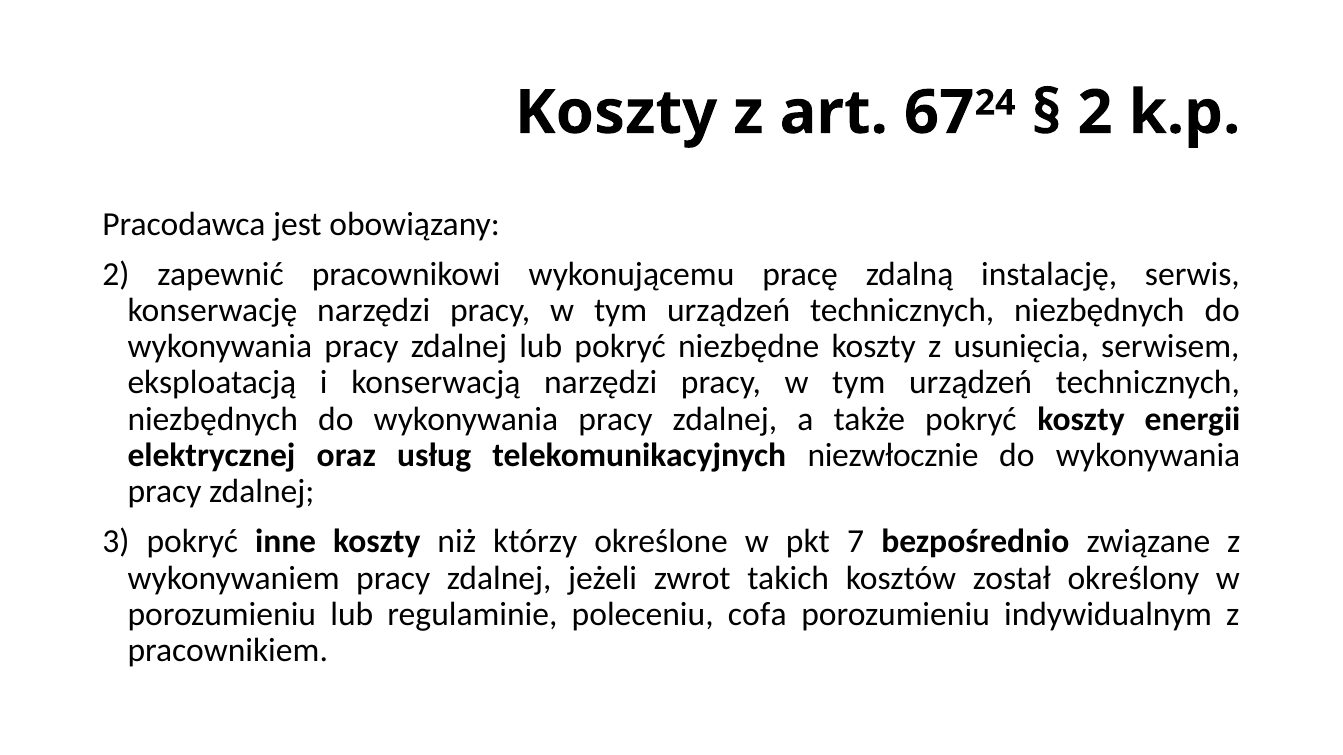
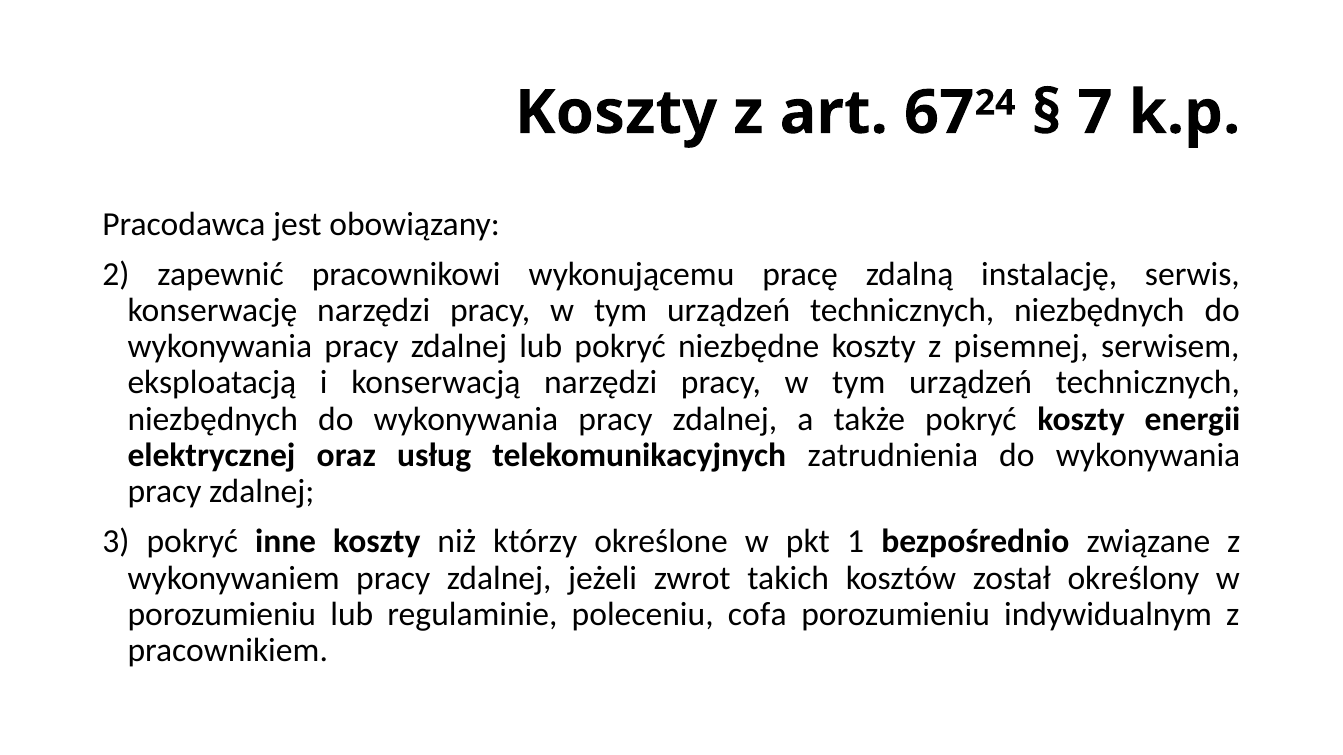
2: 2 -> 7 (1095, 113)
usunięcia: usunięcia -> pisemnej (1021, 347)
niezwłocznie: niezwłocznie -> zatrudnienia (893, 456)
7: 7 -> 1 (856, 542)
